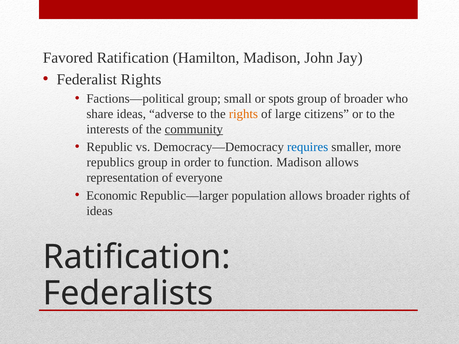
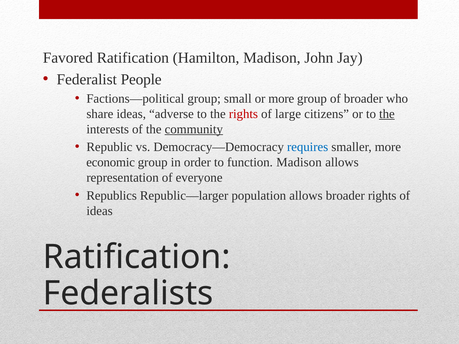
Federalist Rights: Rights -> People (141, 79)
or spots: spots -> more (281, 99)
rights colour: orange -> red (243, 114)
the underline: none -> present (387, 114)
republics: republics -> economic (111, 162)
Economic: Economic -> Republics (112, 196)
